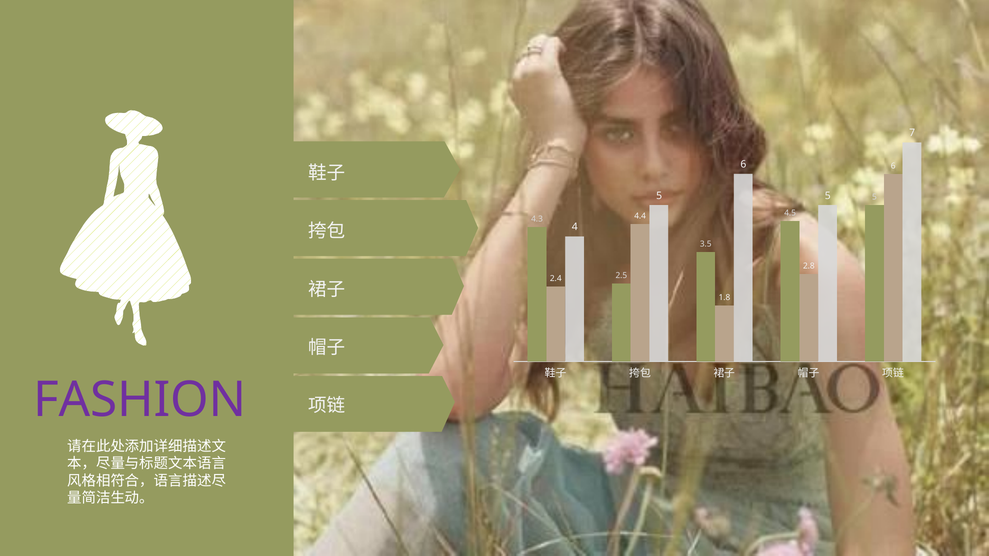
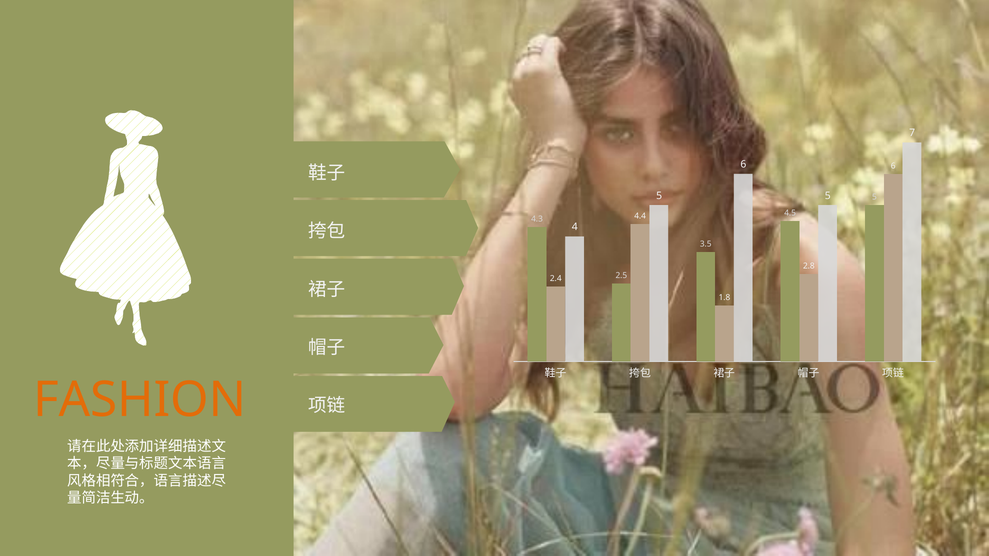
FASHION colour: purple -> orange (140, 400)
